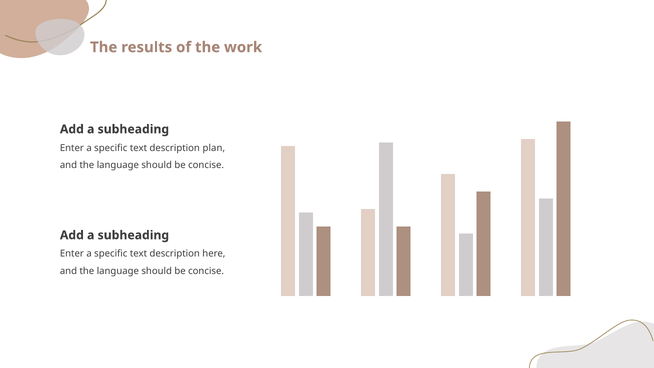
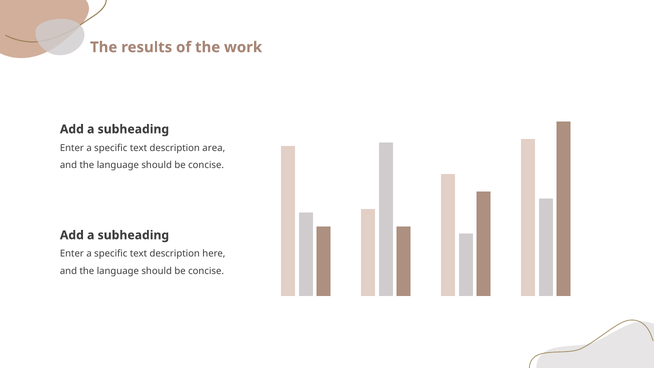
plan: plan -> area (214, 148)
